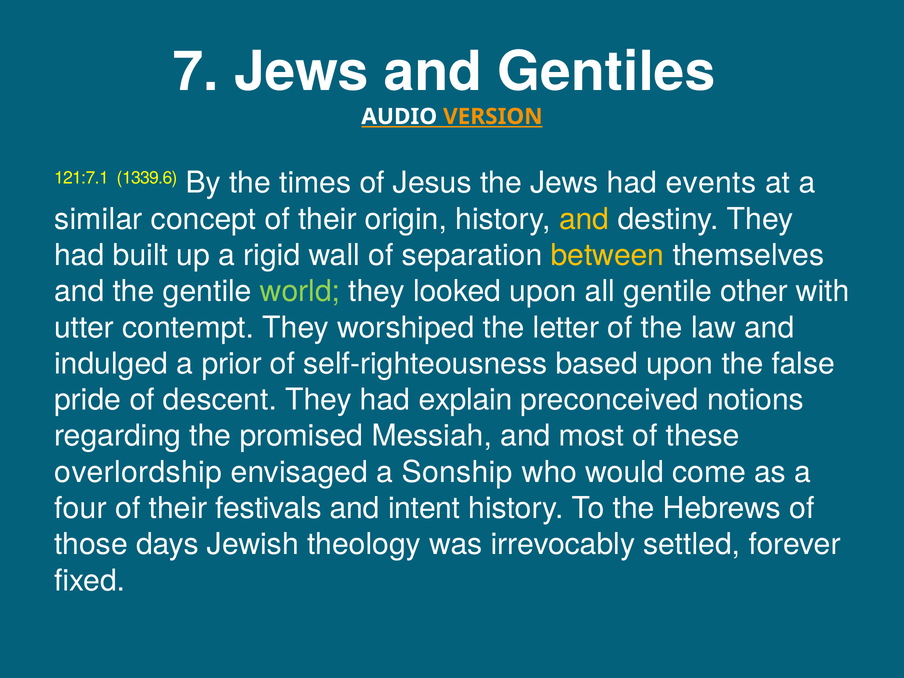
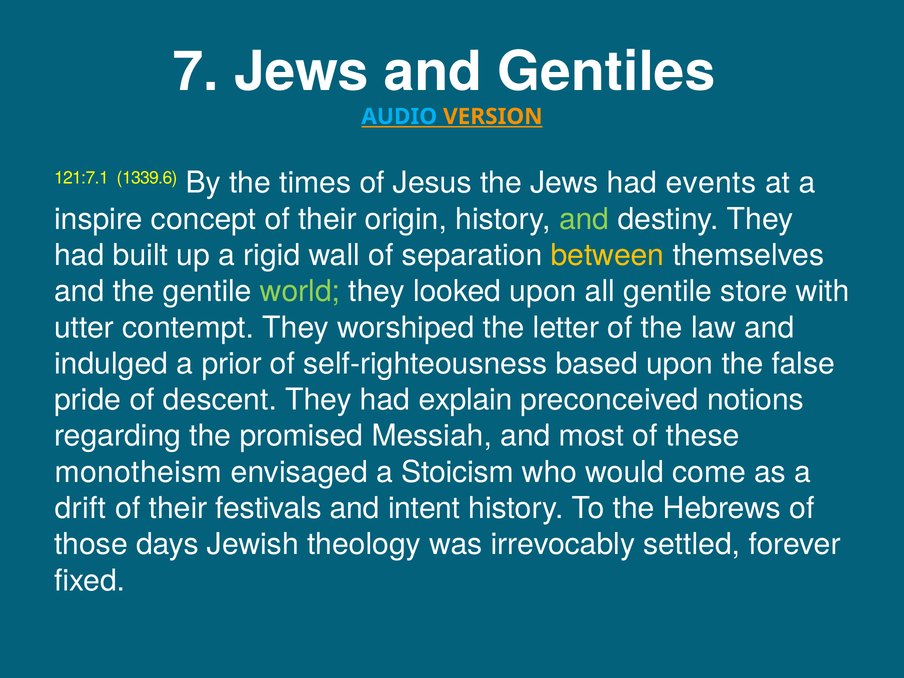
AUDIO colour: white -> light blue (399, 117)
similar: similar -> inspire (98, 219)
and colour: yellow -> light green (584, 219)
other: other -> store (754, 291)
overlordship: overlordship -> monotheism (138, 472)
Sonship: Sonship -> Stoicism (458, 472)
four: four -> drift (80, 508)
